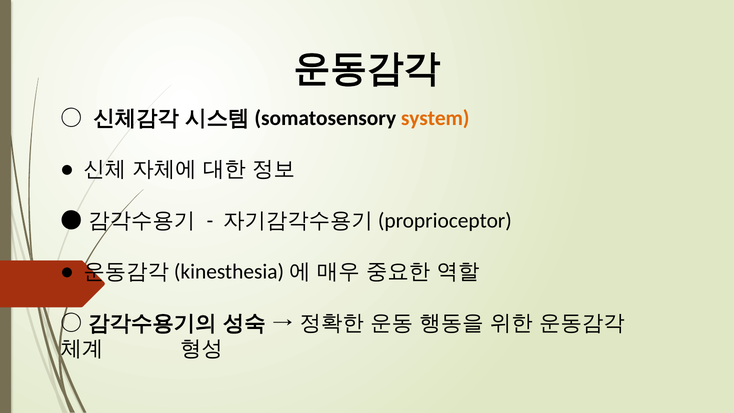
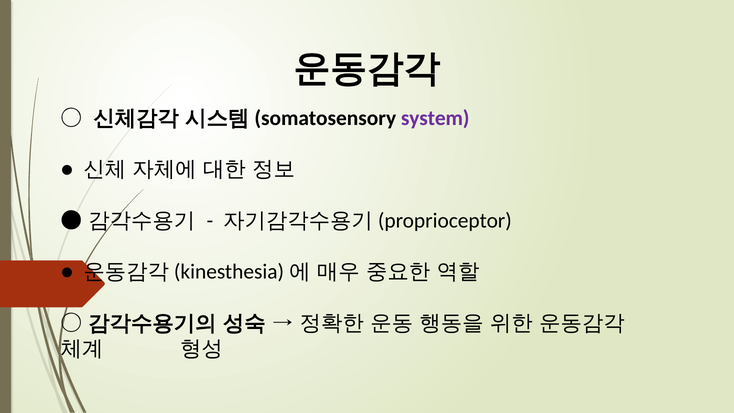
system colour: orange -> purple (435, 118)
